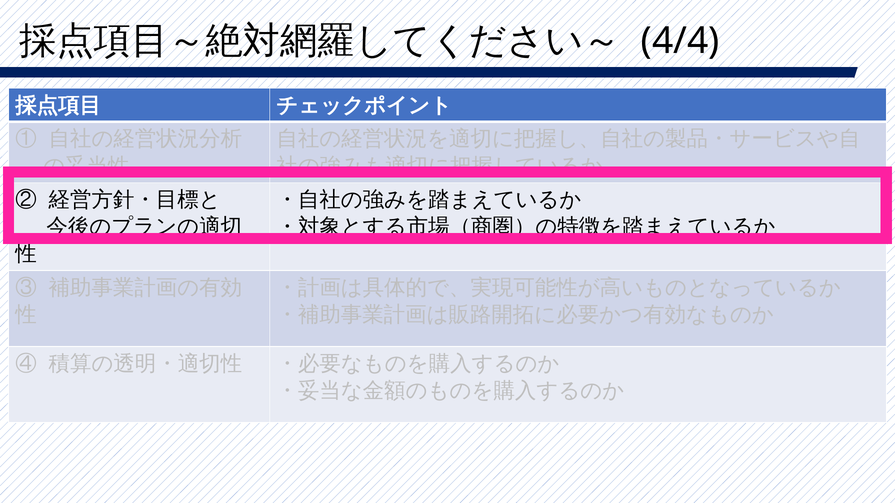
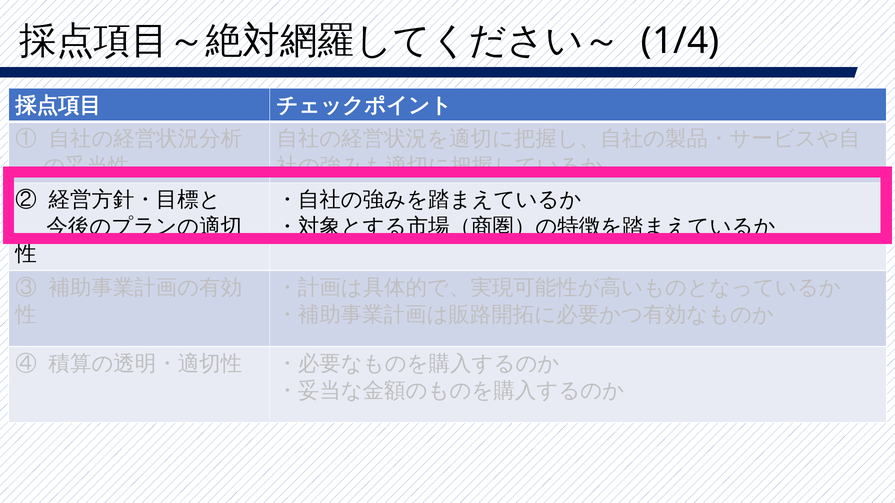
4/4: 4/4 -> 1/4 (680, 41)
